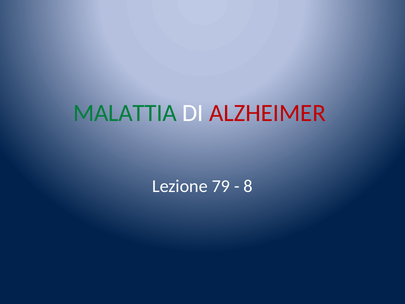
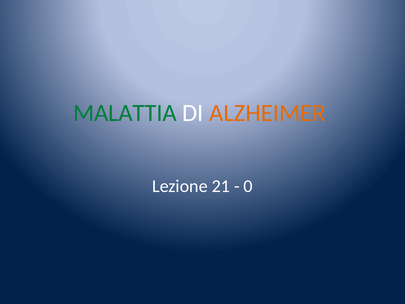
ALZHEIMER colour: red -> orange (267, 113)
79: 79 -> 21 (221, 186)
8: 8 -> 0 (248, 186)
